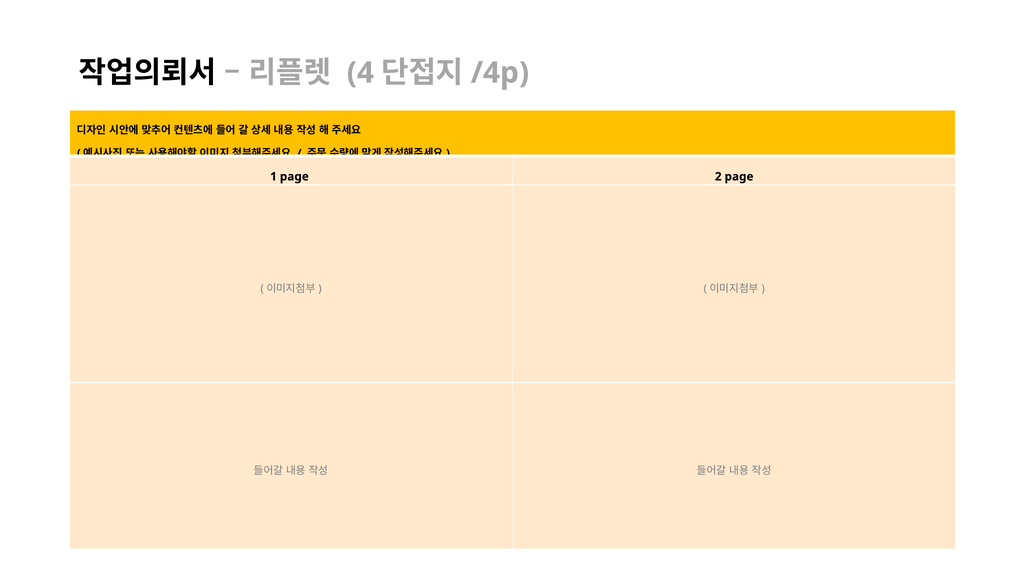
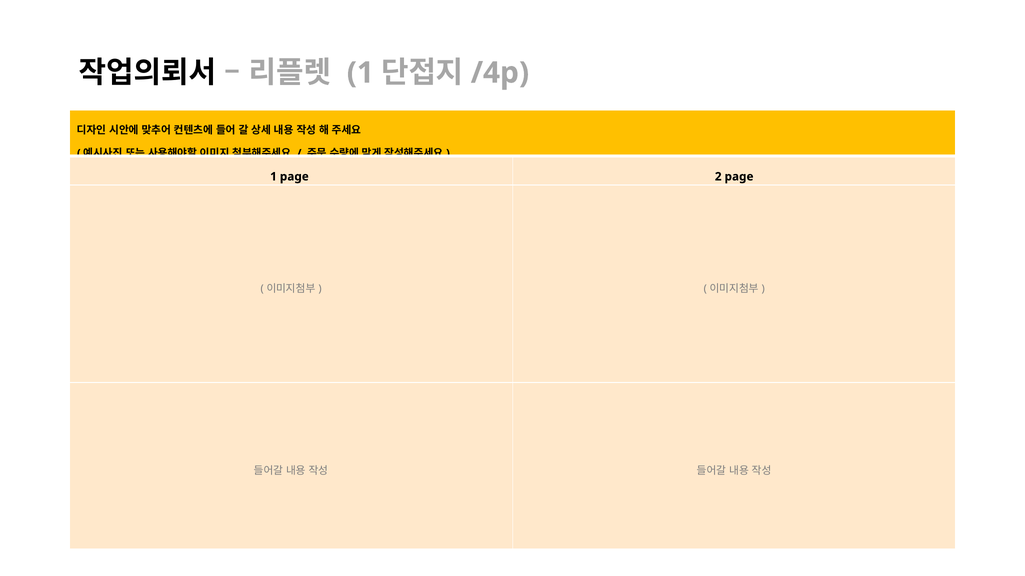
4: 4 -> 1 (360, 73)
